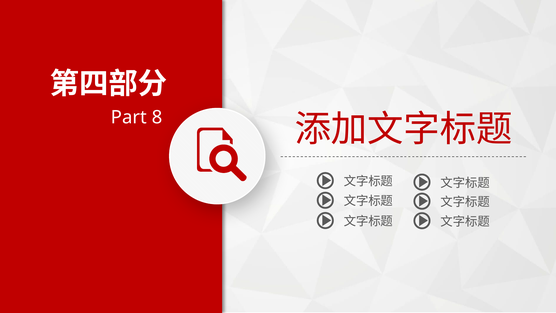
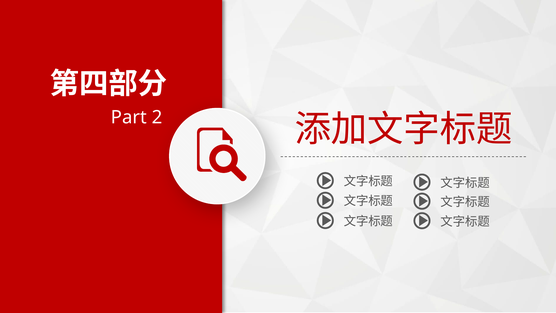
8: 8 -> 2 (157, 117)
